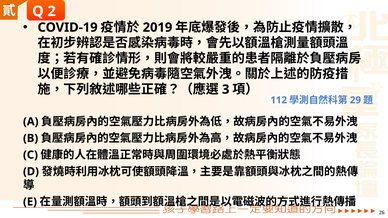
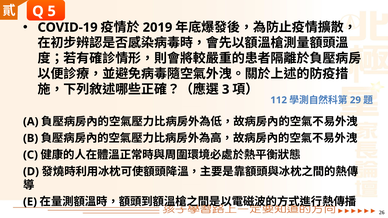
2: 2 -> 5 (52, 11)
